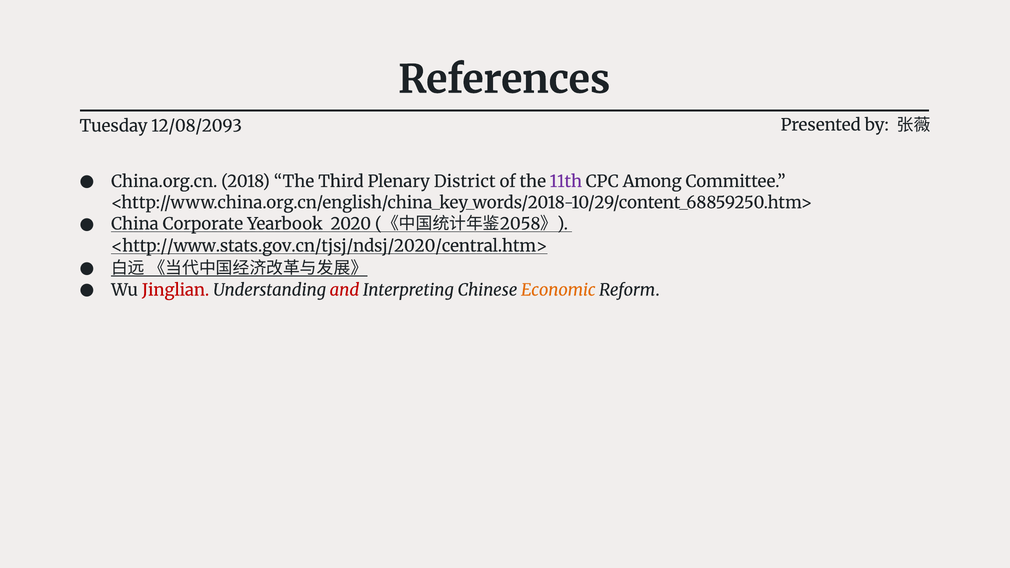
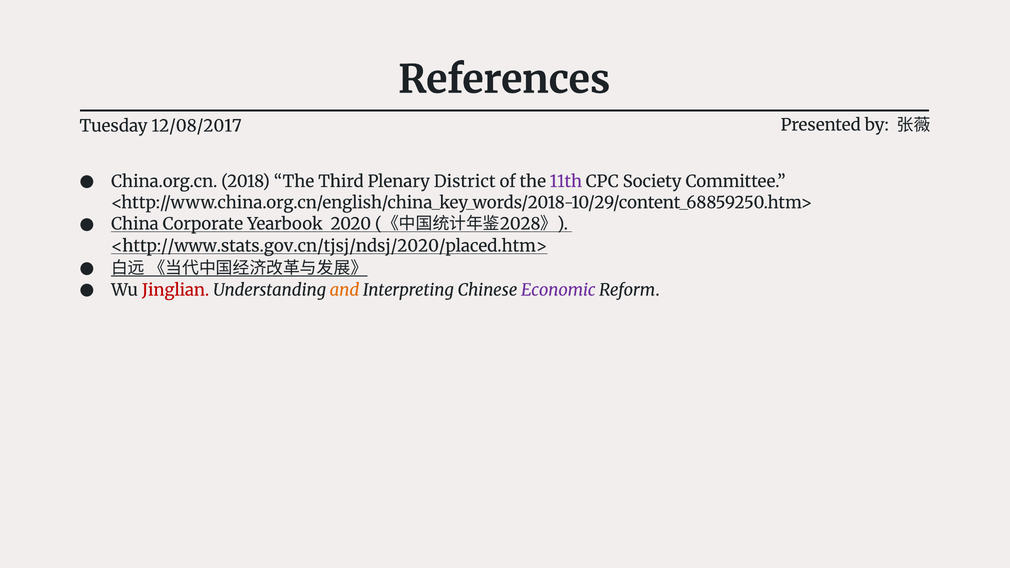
12/08/2093: 12/08/2093 -> 12/08/2017 (197, 126)
Among: Among -> Society (652, 182)
2058: 2058 -> 2028 (520, 224)
<http://www.stats.gov.cn/tjsj/ndsj/2020/central.htm>: <http://www.stats.gov.cn/tjsj/ndsj/2020/central.htm> -> <http://www.stats.gov.cn/tjsj/ndsj/2020/placed.htm> (329, 246)
and colour: red -> orange (344, 290)
Economic colour: orange -> purple (558, 290)
